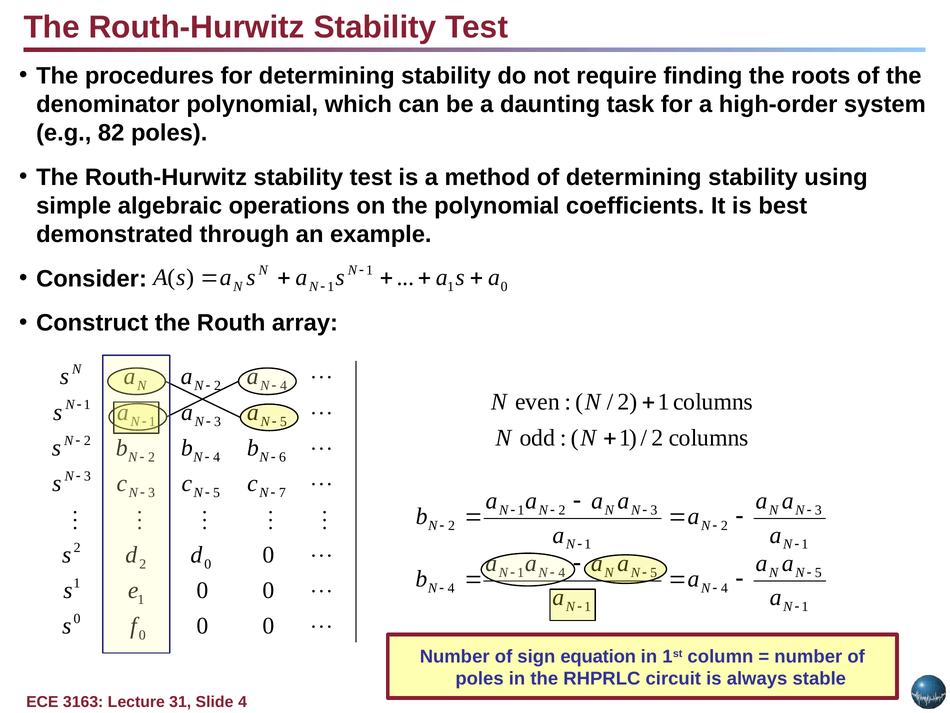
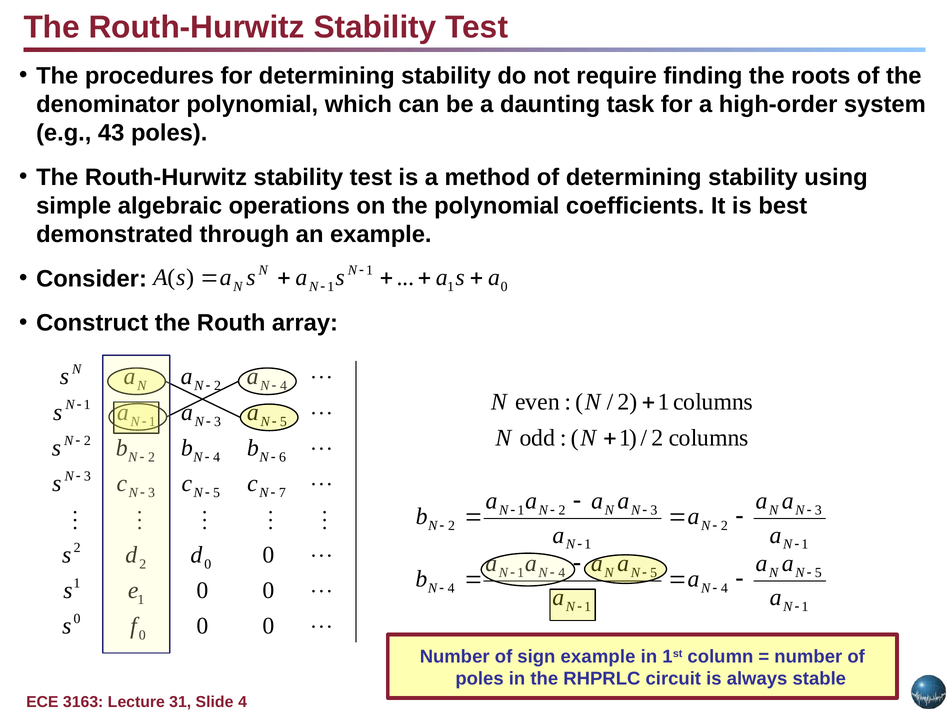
82: 82 -> 43 (111, 133)
sign equation: equation -> example (598, 656)
